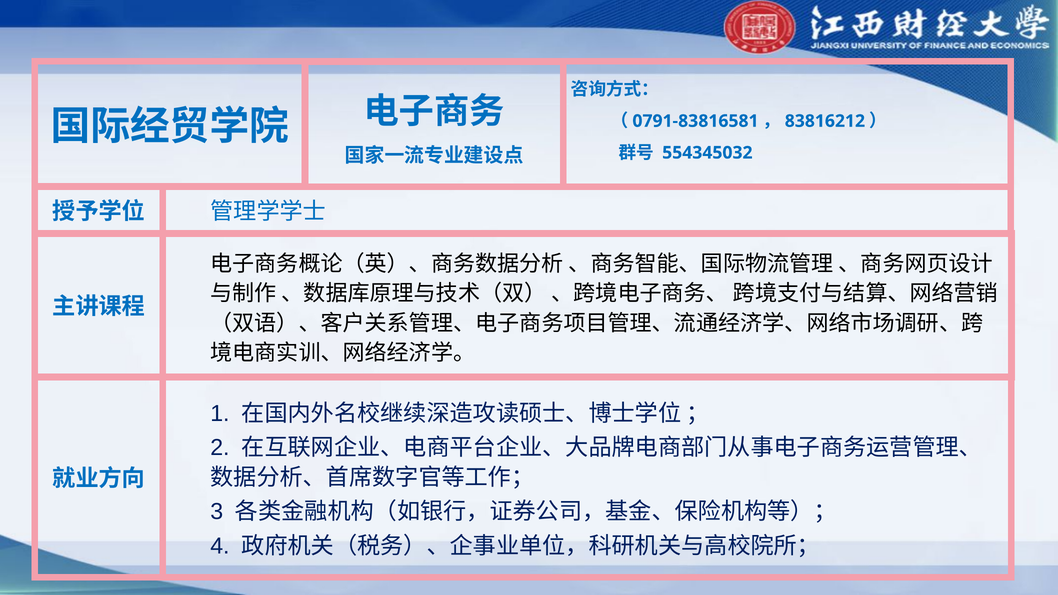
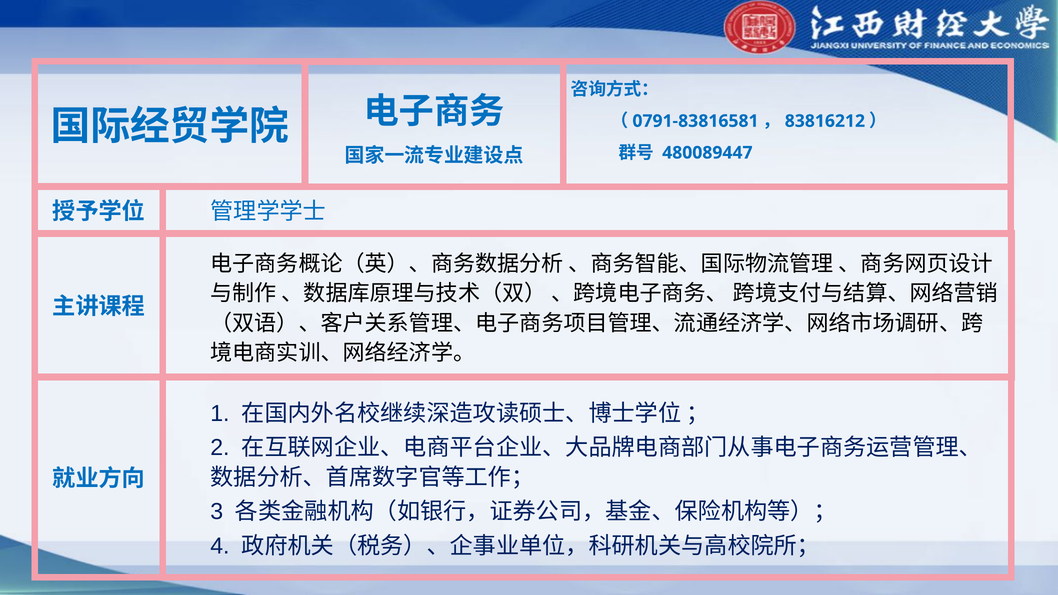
554345032: 554345032 -> 480089447 (707, 153)
